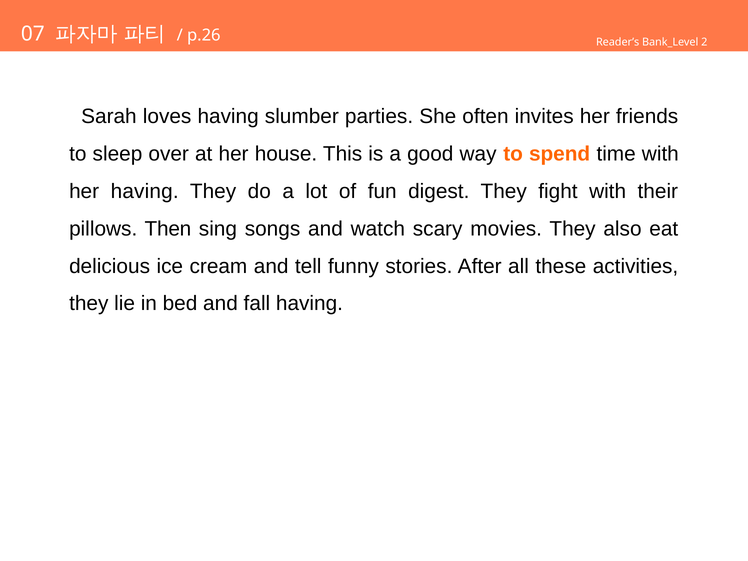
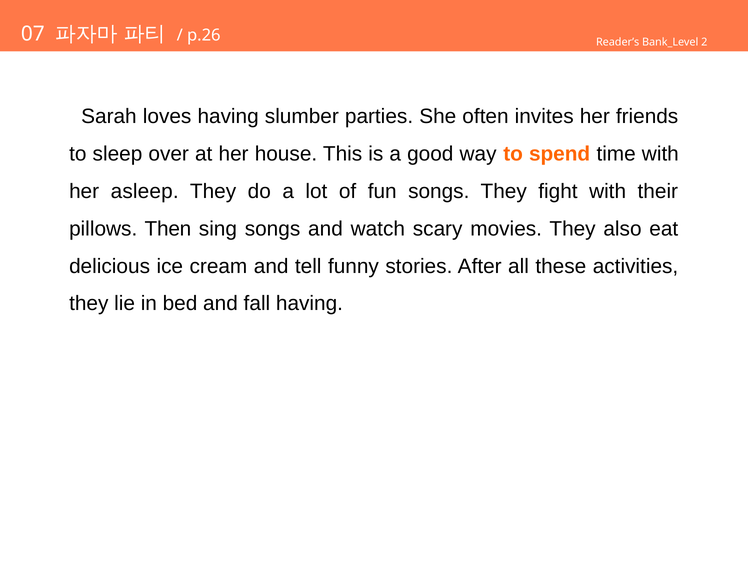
her having: having -> asleep (145, 191)
fun digest: digest -> songs (439, 191)
